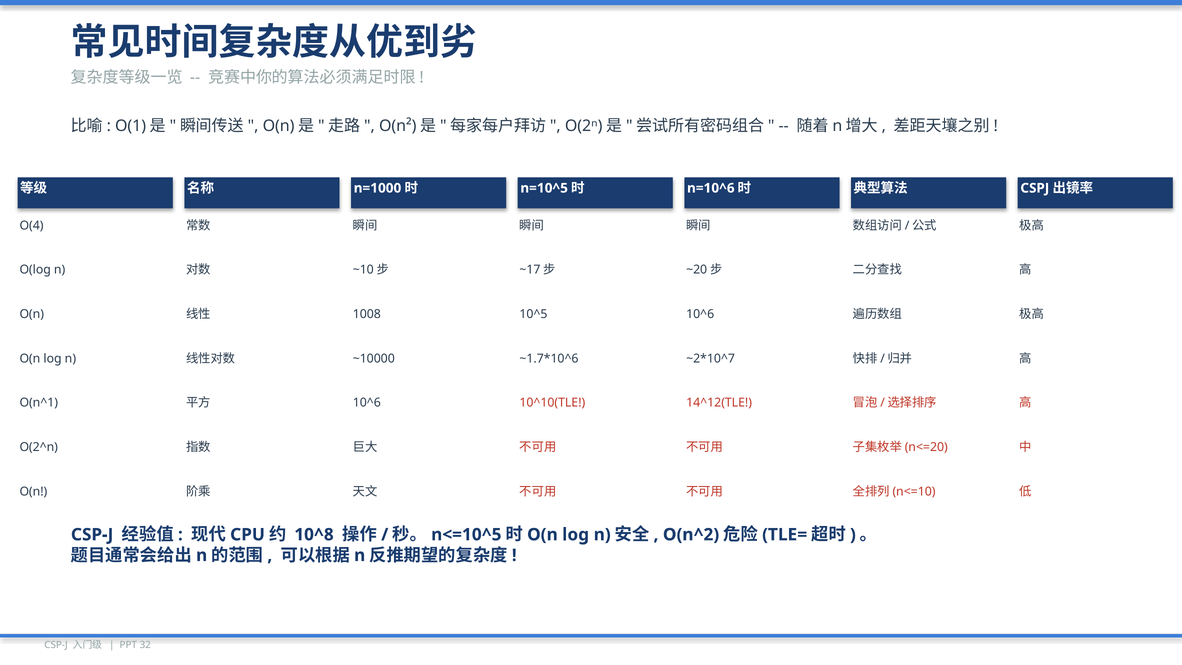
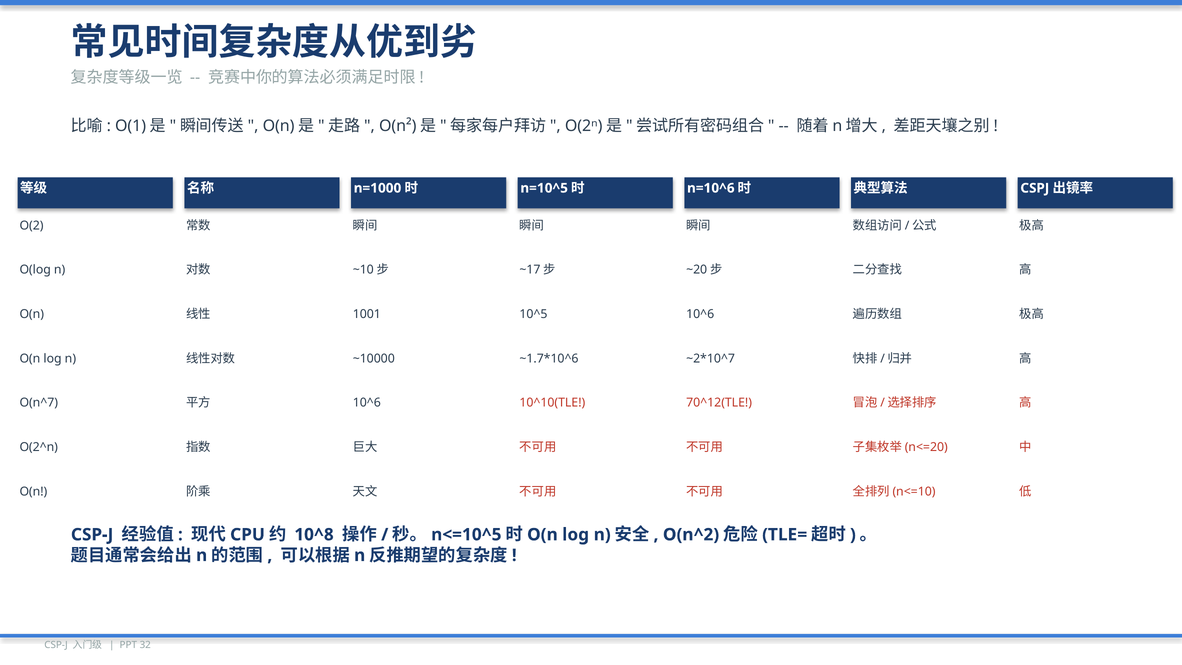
O(4: O(4 -> O(2 (31, 225)
1008: 1008 -> 1001 (367, 314)
O(n^1: O(n^1 -> O(n^7 (39, 403)
14^12(TLE: 14^12(TLE -> 70^12(TLE (719, 403)
